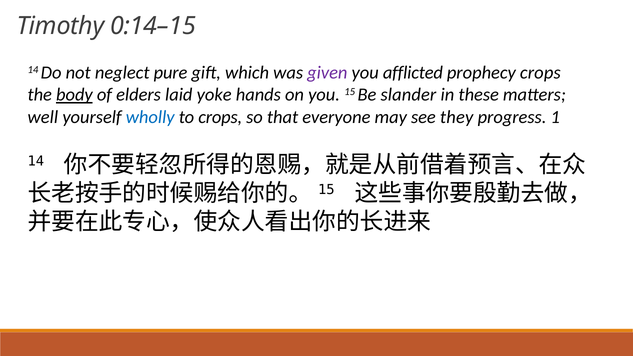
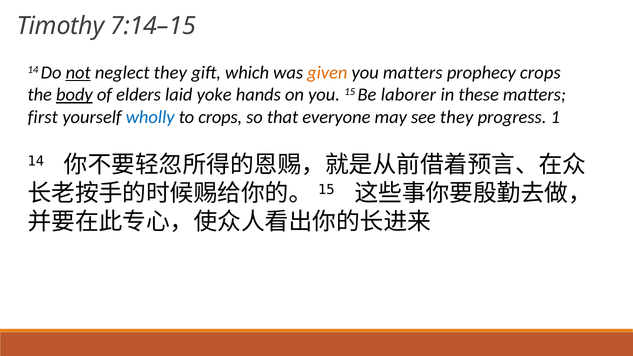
0:14–15: 0:14–15 -> 7:14–15 (153, 26)
not underline: none -> present (78, 73)
neglect pure: pure -> they (170, 73)
given colour: purple -> orange (327, 73)
you afflicted: afflicted -> matters (413, 73)
slander: slander -> laborer (408, 95)
well: well -> first (43, 117)
